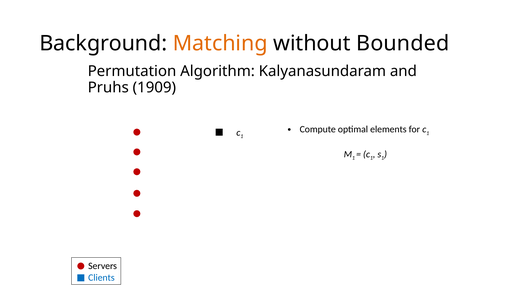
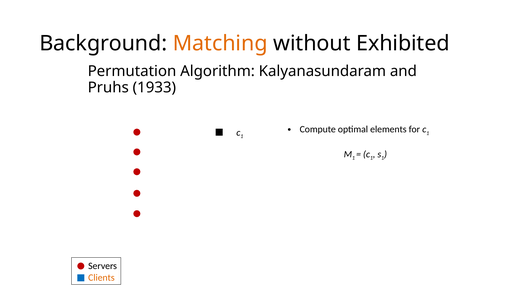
Bounded: Bounded -> Exhibited (403, 43)
1909: 1909 -> 1933 (154, 88)
Clients colour: blue -> orange (101, 278)
